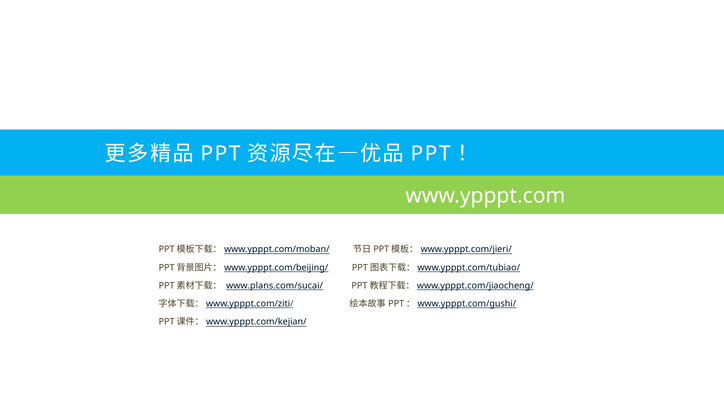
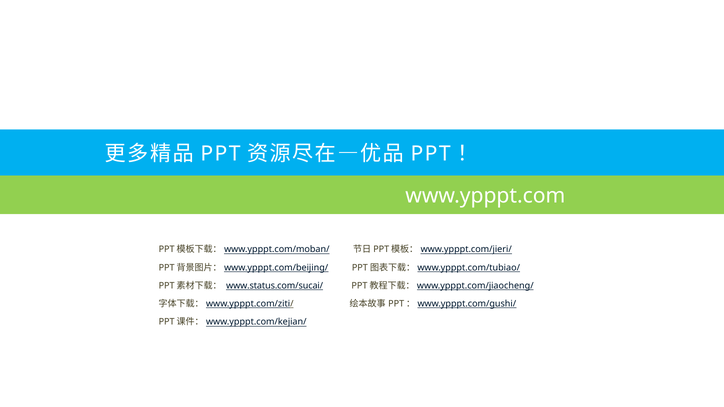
www.plans.com/sucai/: www.plans.com/sucai/ -> www.status.com/sucai/ (275, 286)
